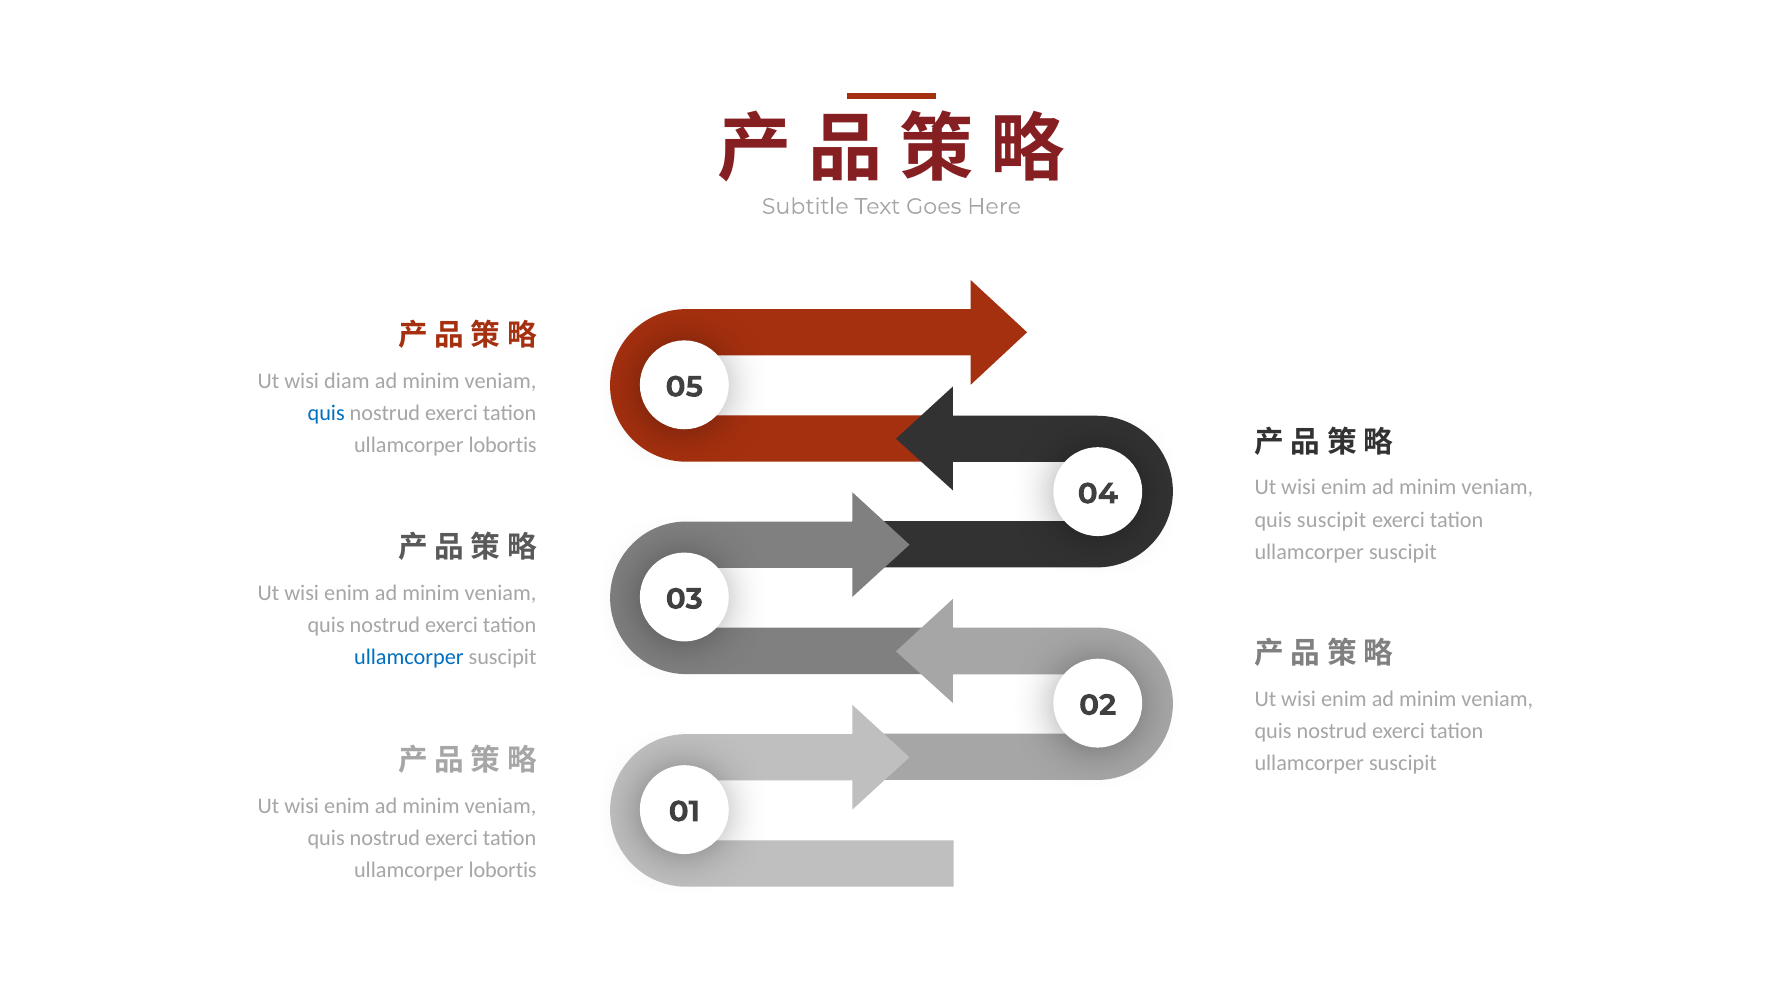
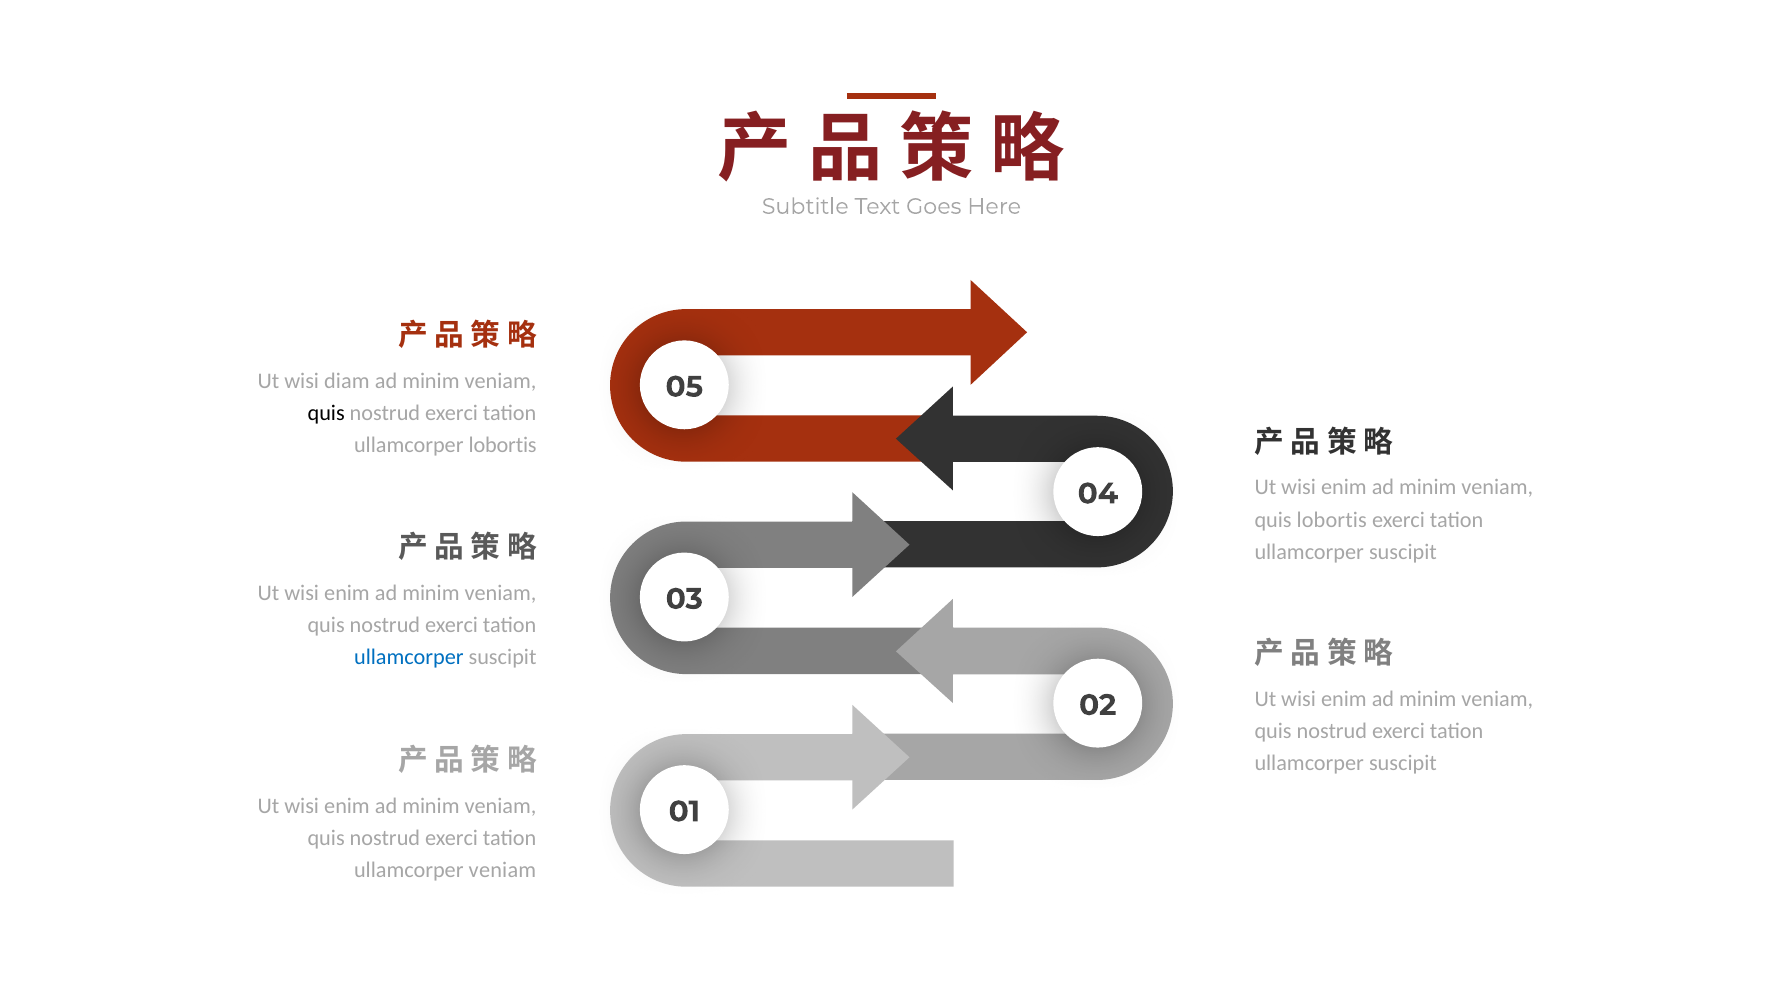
quis colour: blue -> black (326, 414)
quis suscipit: suscipit -> lobortis (1332, 520)
lobortis: lobortis -> veniam (502, 870)
